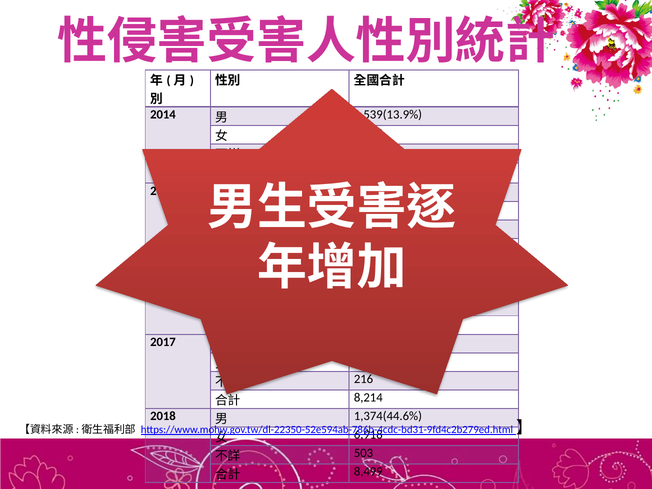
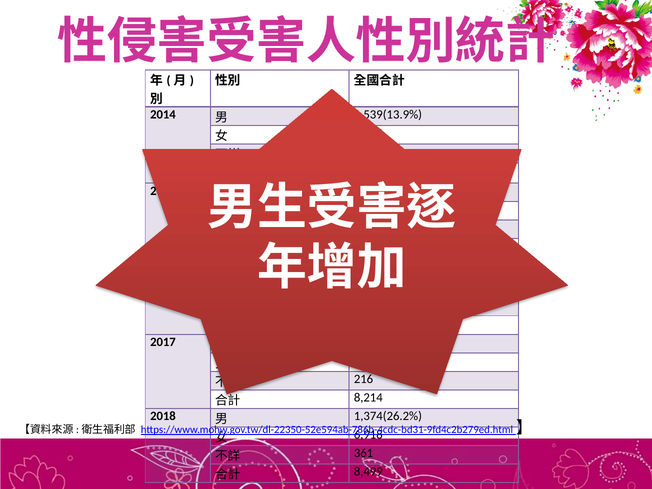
1,374(44.6%: 1,374(44.6% -> 1,374(26.2% (388, 416)
503: 503 -> 361 (364, 453)
